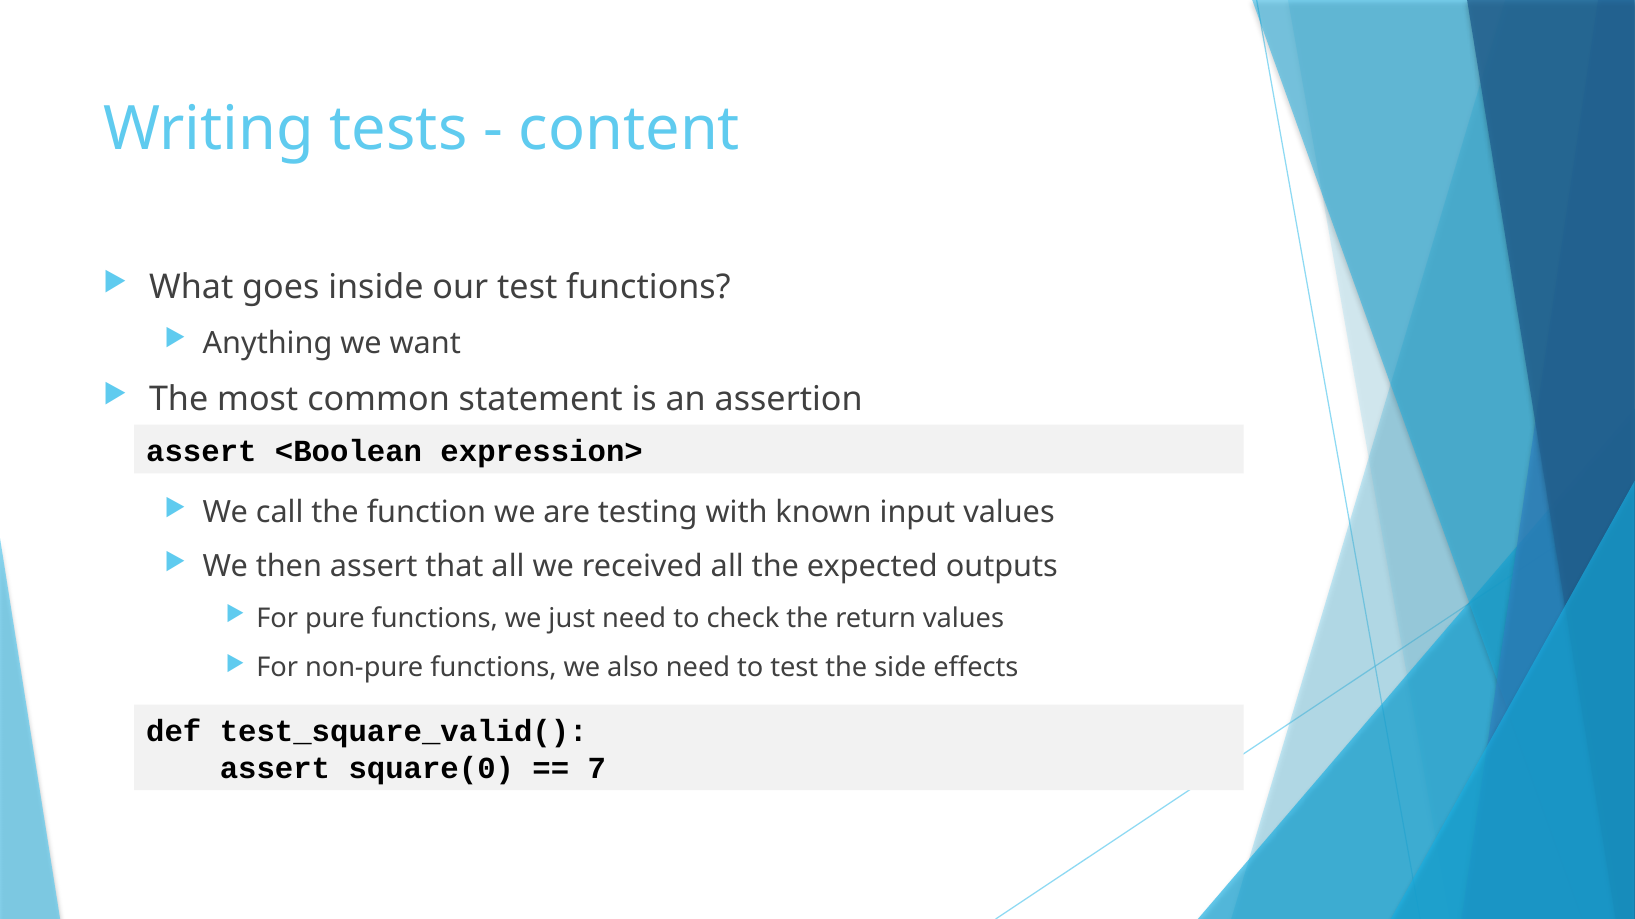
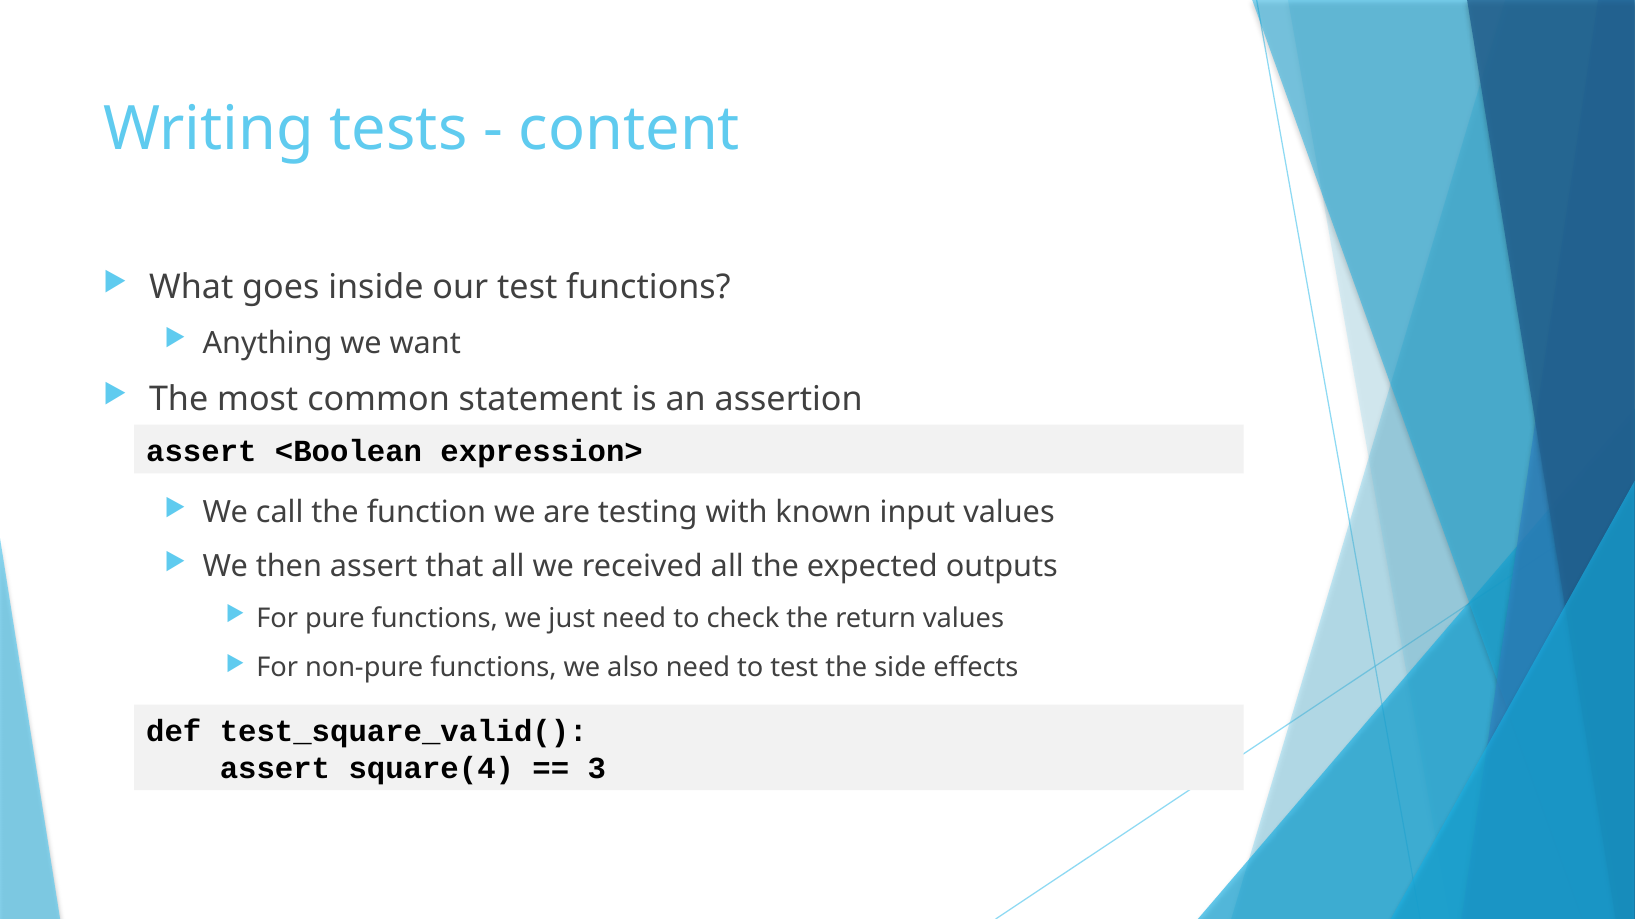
square(0: square(0 -> square(4 (431, 768)
7: 7 -> 3 (597, 768)
